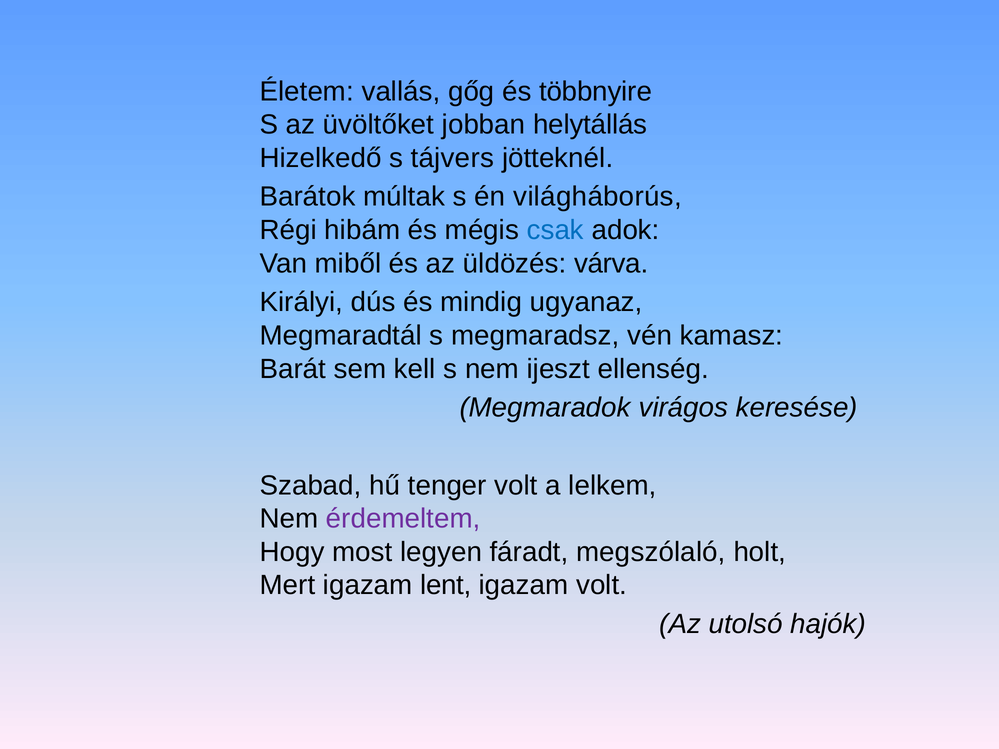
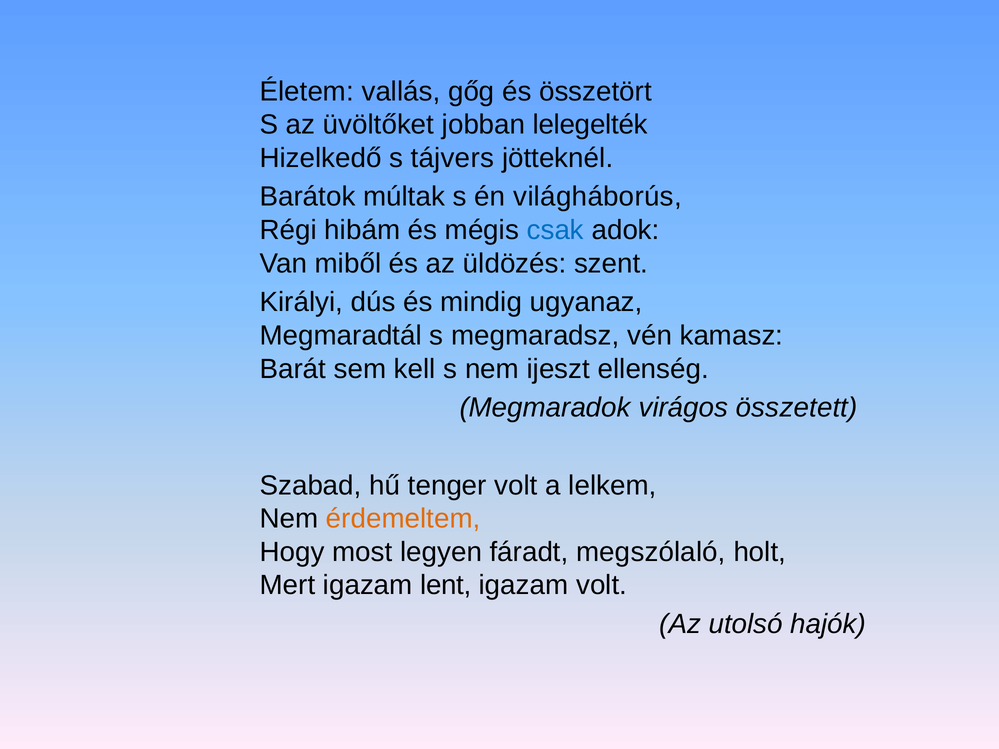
többnyire: többnyire -> összetört (595, 91)
helytállás: helytállás -> lelegelték (590, 125)
várva: várva -> szent (611, 264)
keresése: keresése -> összetett (797, 408)
érdemeltem colour: purple -> orange (403, 519)
